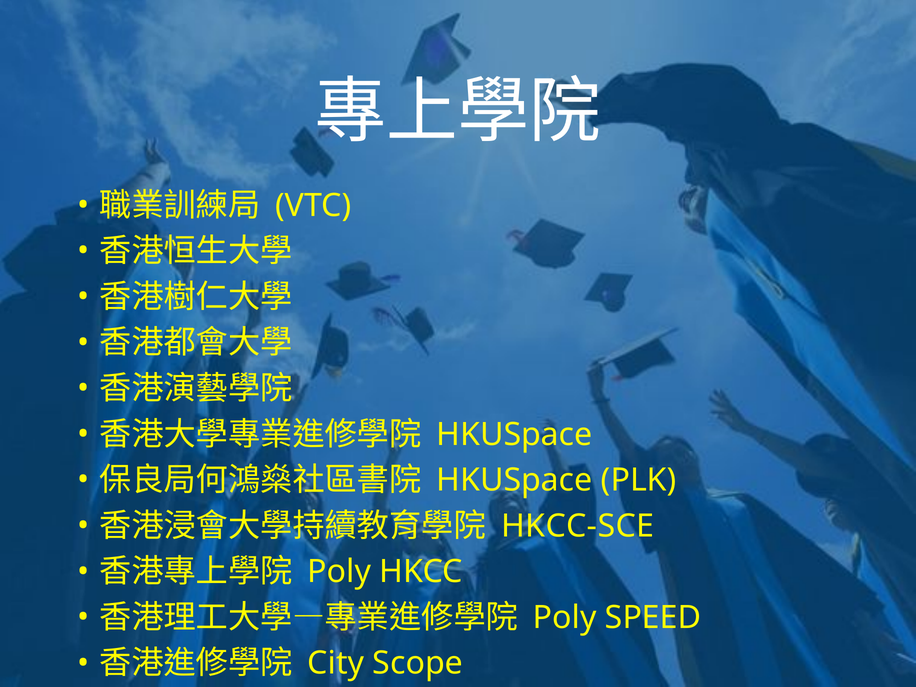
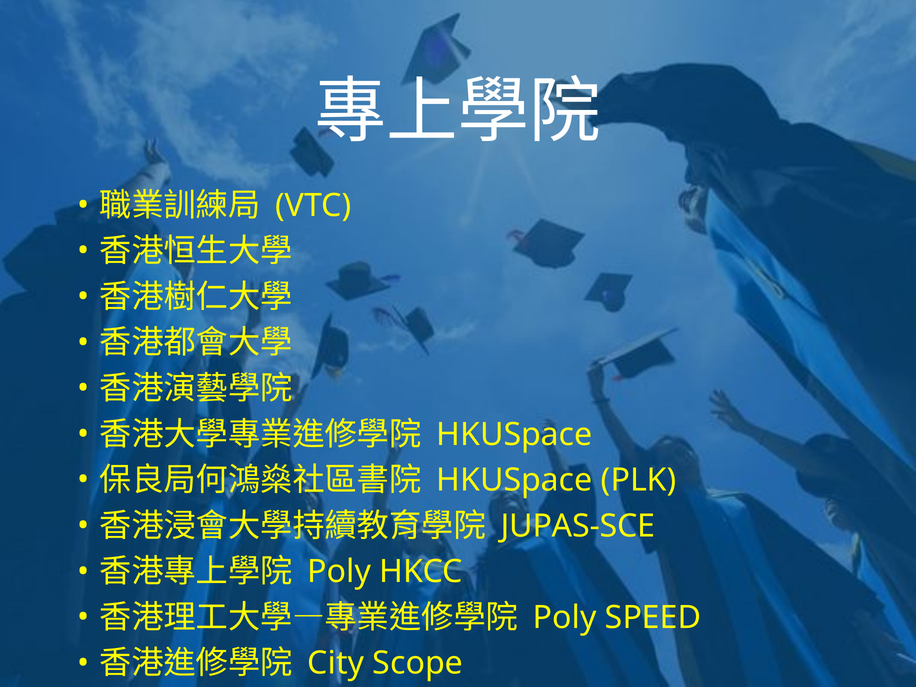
HKCC-SCE: HKCC-SCE -> JUPAS-SCE (578, 526)
